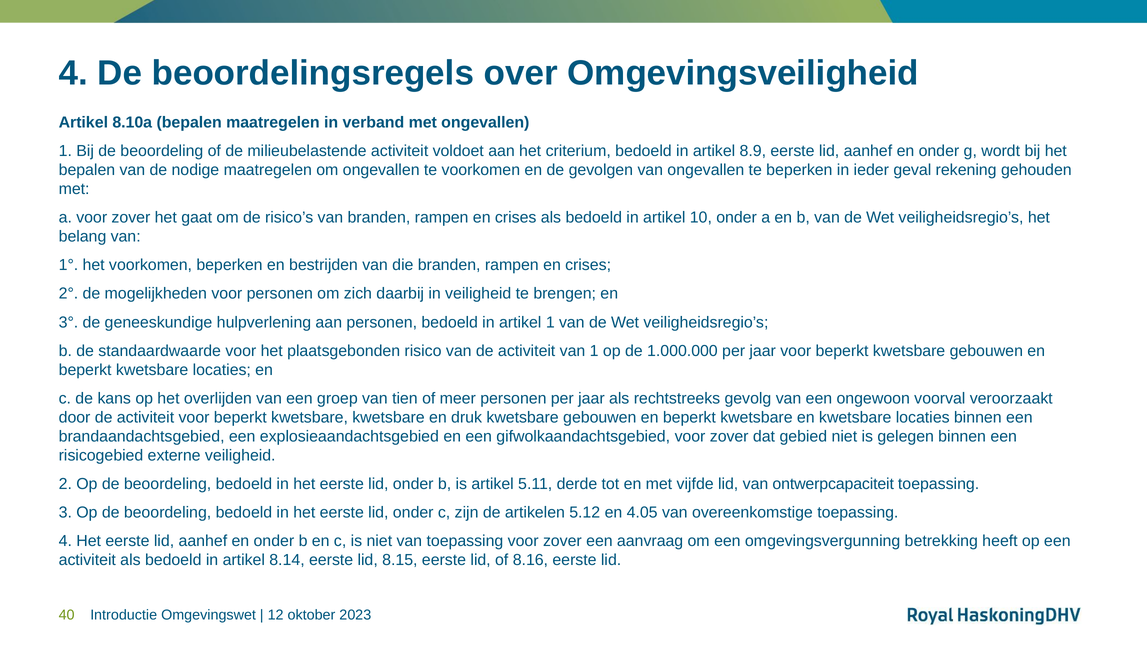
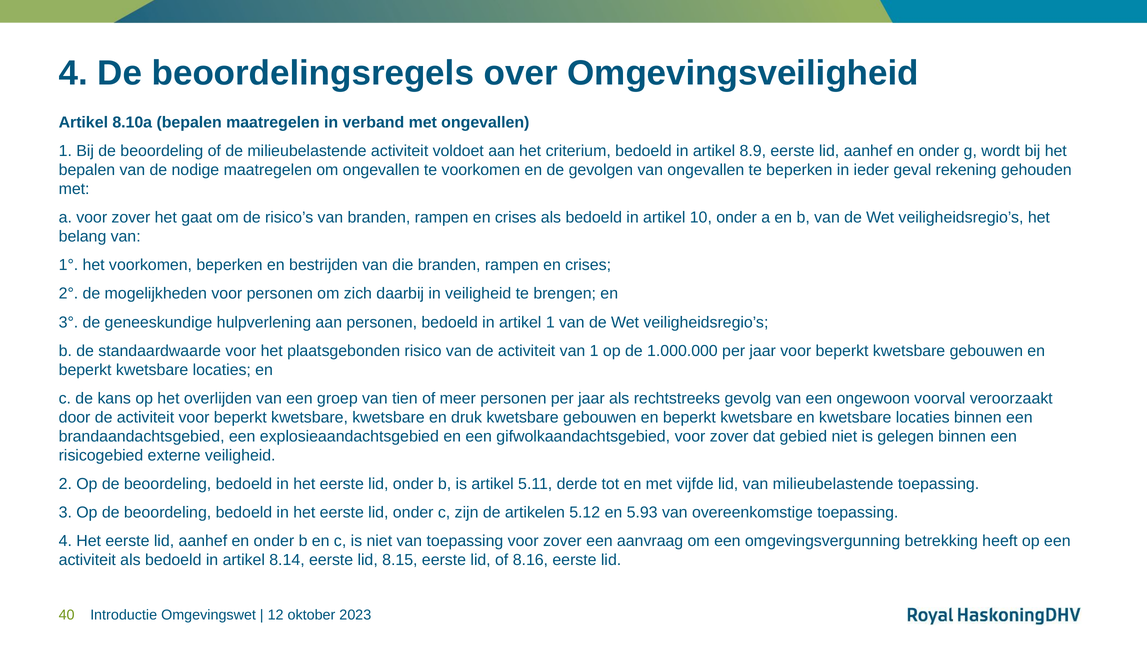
van ontwerpcapaciteit: ontwerpcapaciteit -> milieubelastende (833, 484)
4.05: 4.05 -> 5.93 (642, 513)
